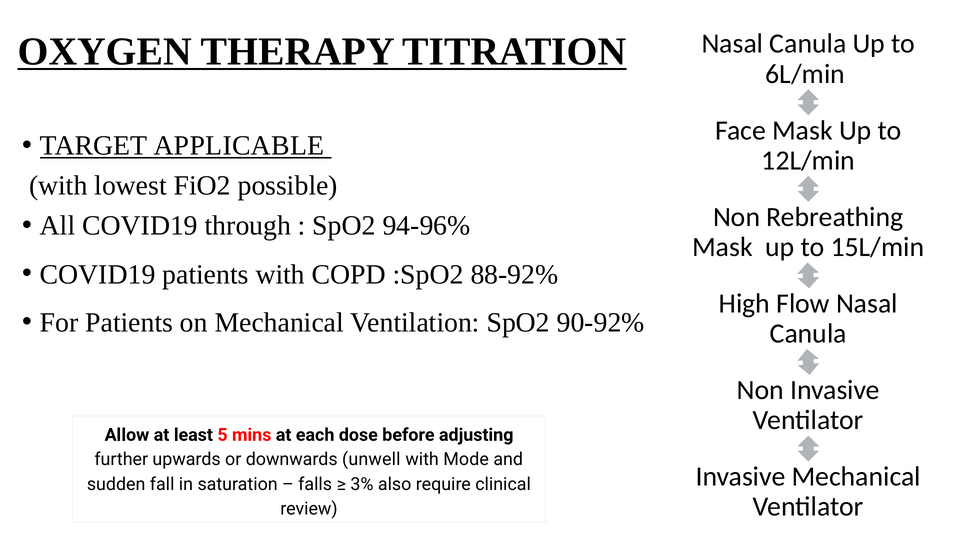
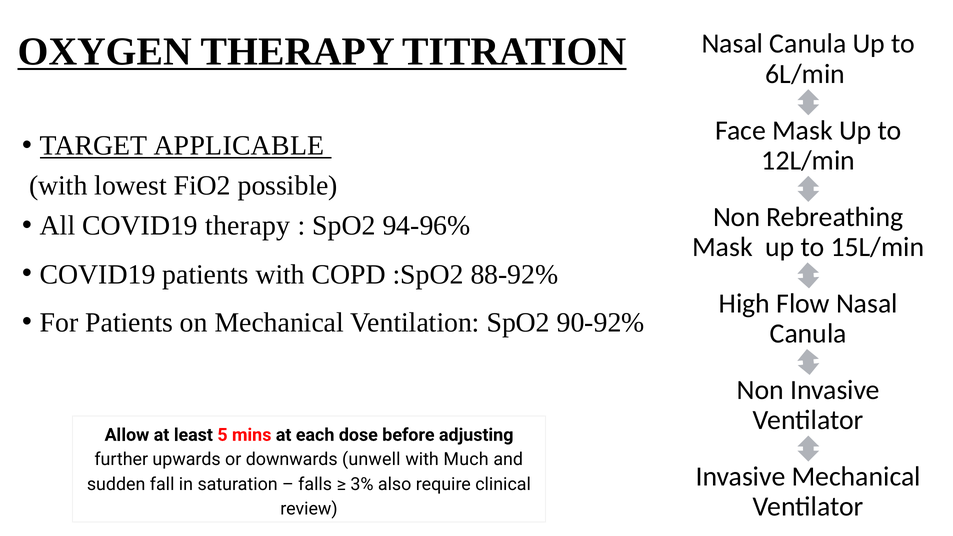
COVID19 through: through -> therapy (248, 226)
Mode: Mode -> Much (466, 460)
